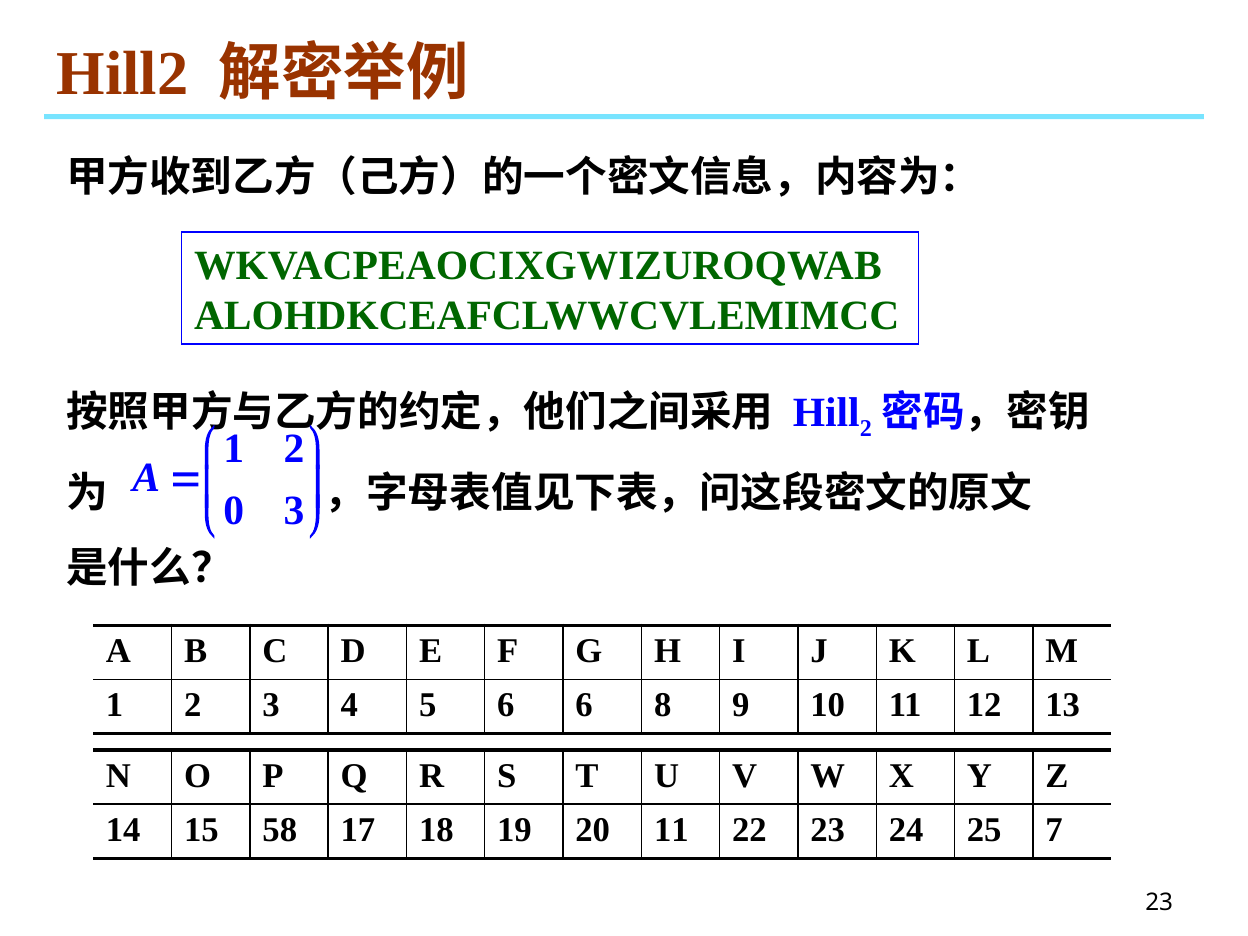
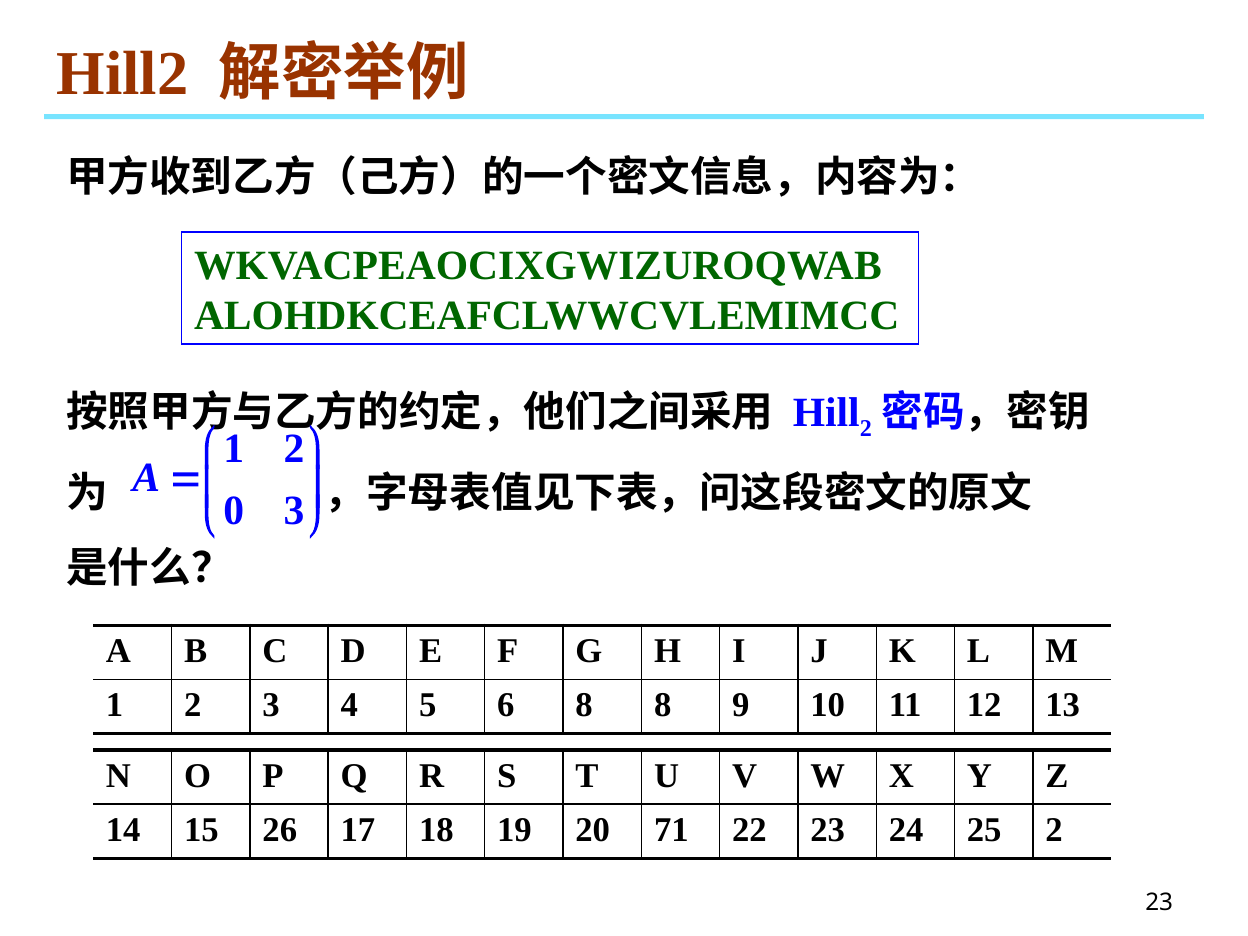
6 6: 6 -> 8 (584, 705)
58: 58 -> 26 (280, 830)
20 11: 11 -> 71 (671, 830)
25 7: 7 -> 2 (1054, 830)
